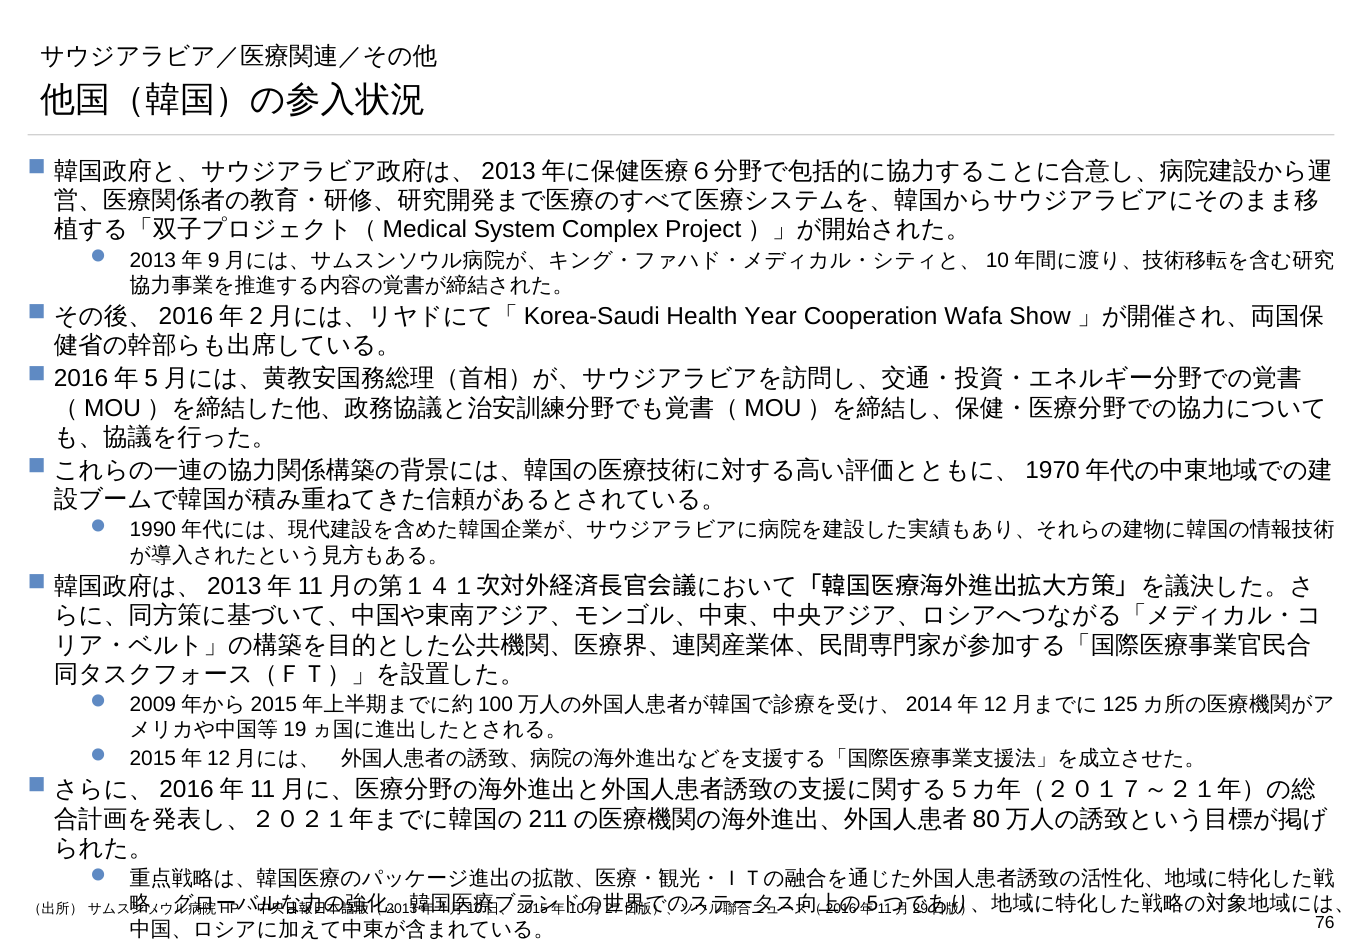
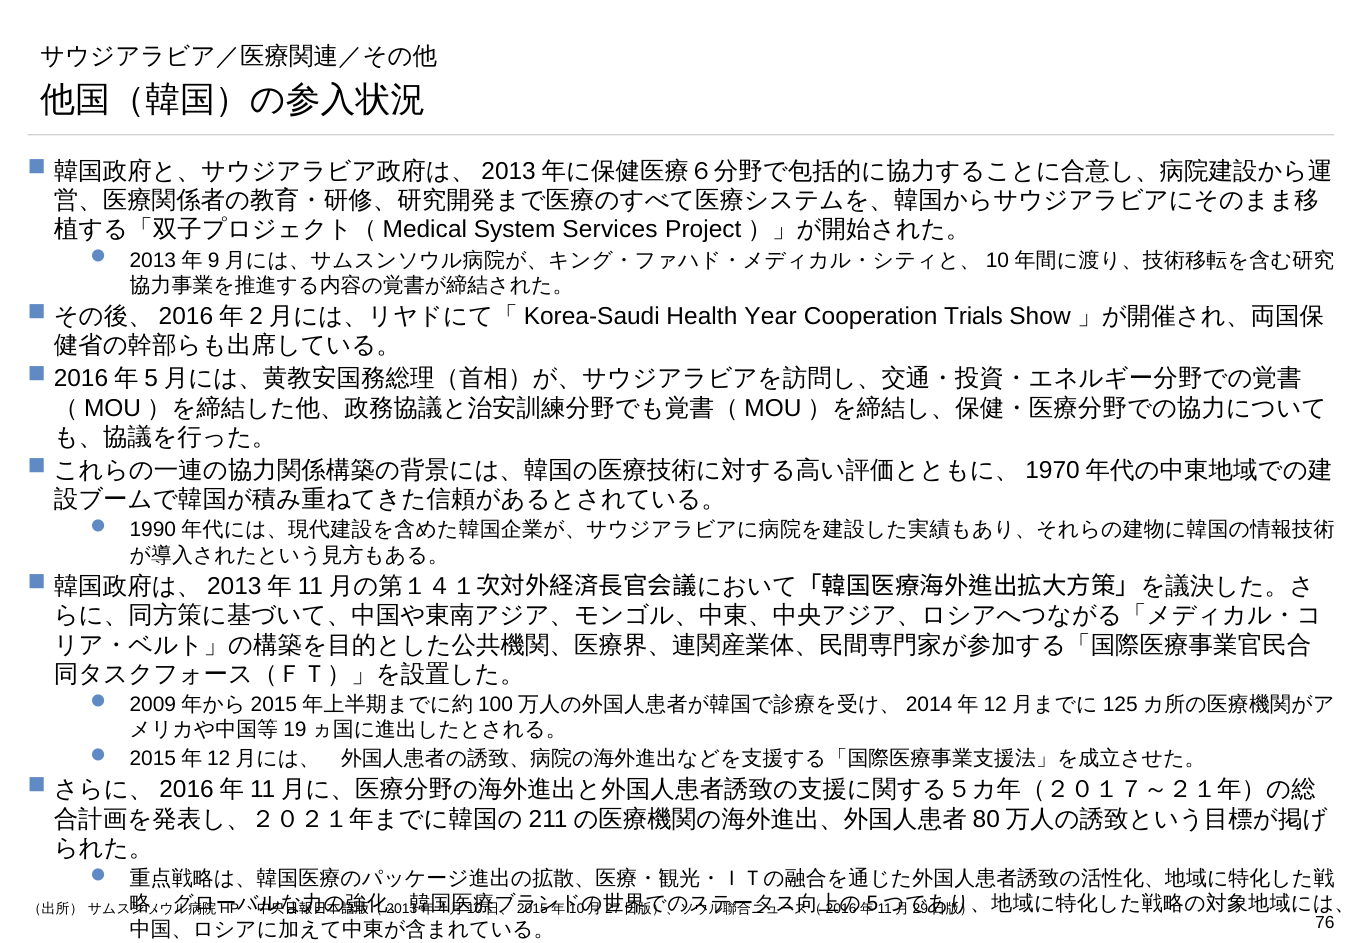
Complex: Complex -> Services (610, 230)
Wafa: Wafa -> Trials (973, 316)
